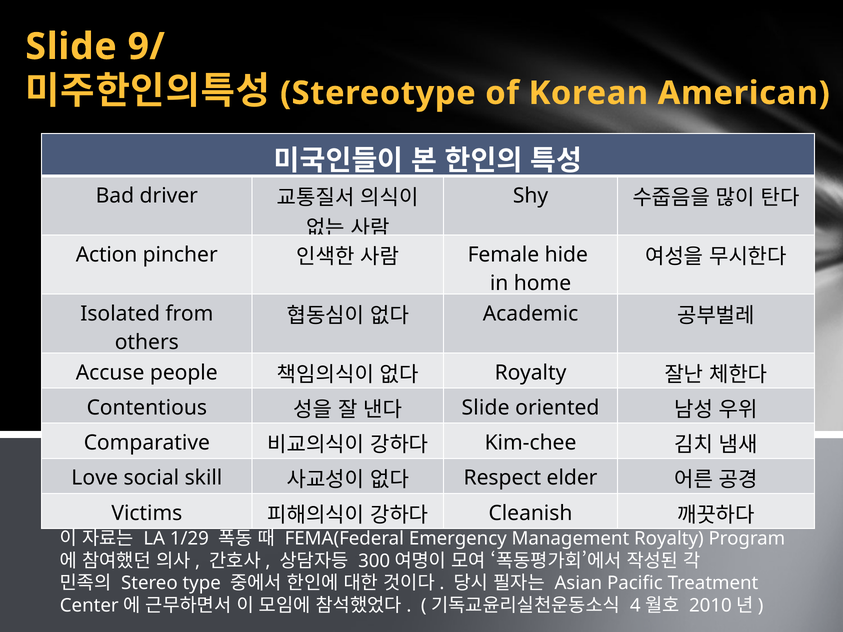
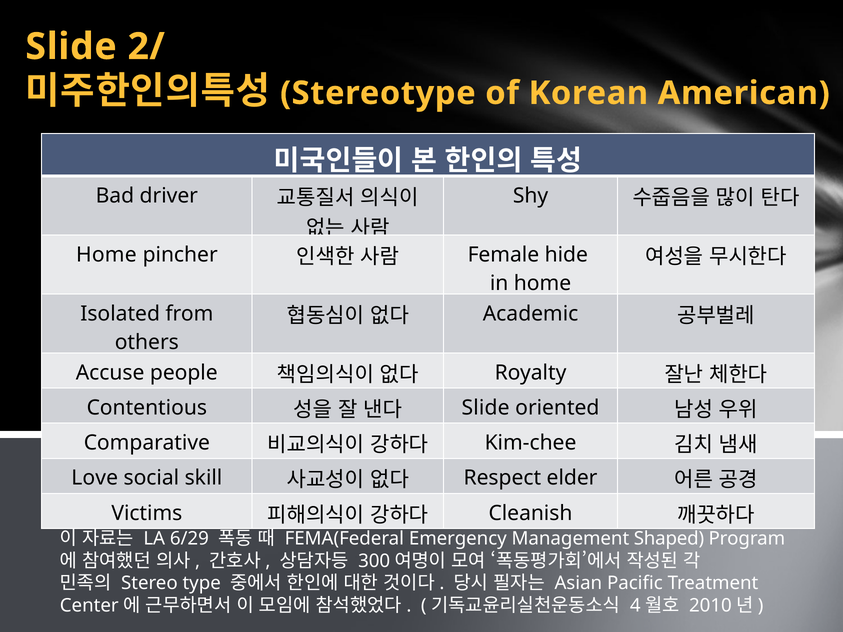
9/: 9/ -> 2/ (146, 47)
Action: Action -> Home (106, 255)
1/29: 1/29 -> 6/29 (189, 539)
Management Royalty: Royalty -> Shaped (669, 539)
